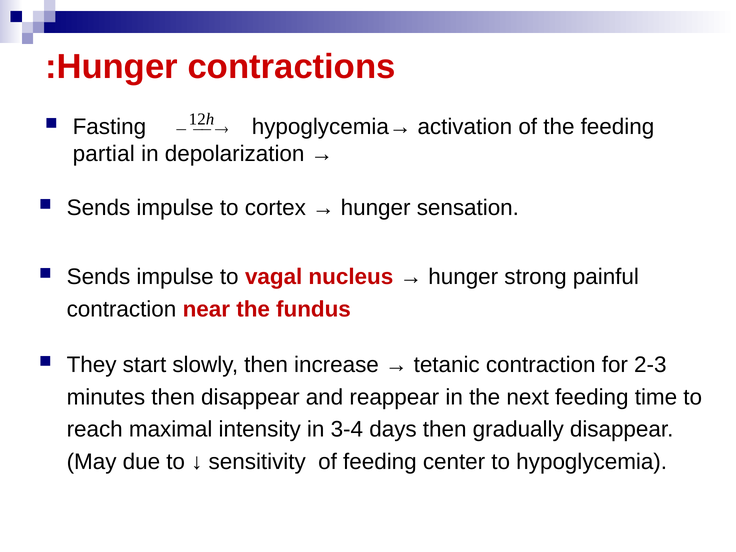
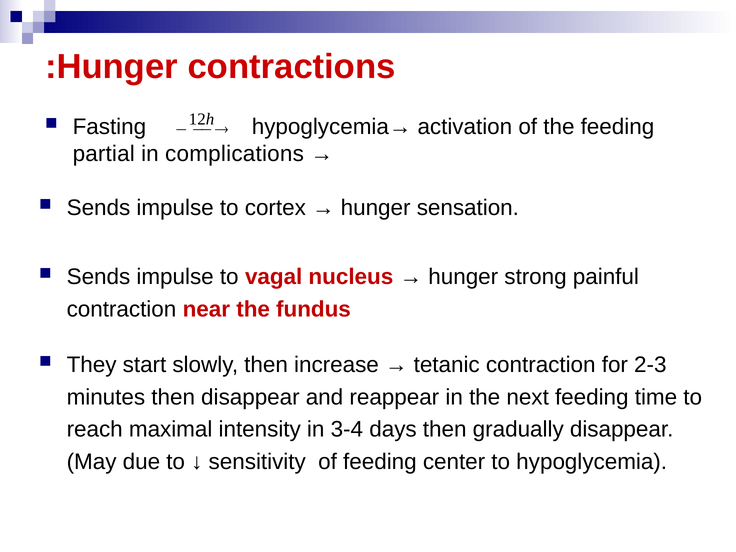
depolarization: depolarization -> complications (235, 154)
